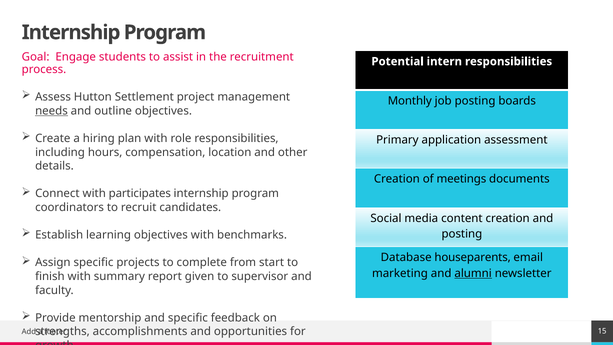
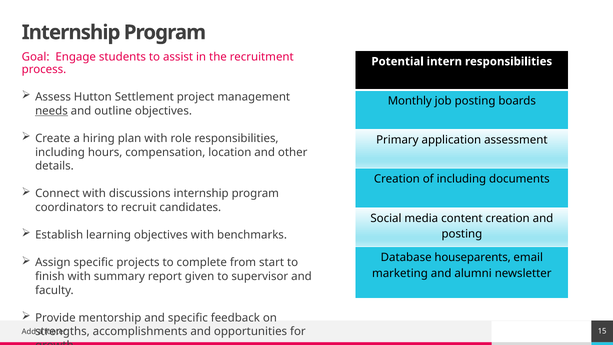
of meetings: meetings -> including (461, 179)
participates: participates -> discussions (140, 194)
alumni underline: present -> none (473, 273)
